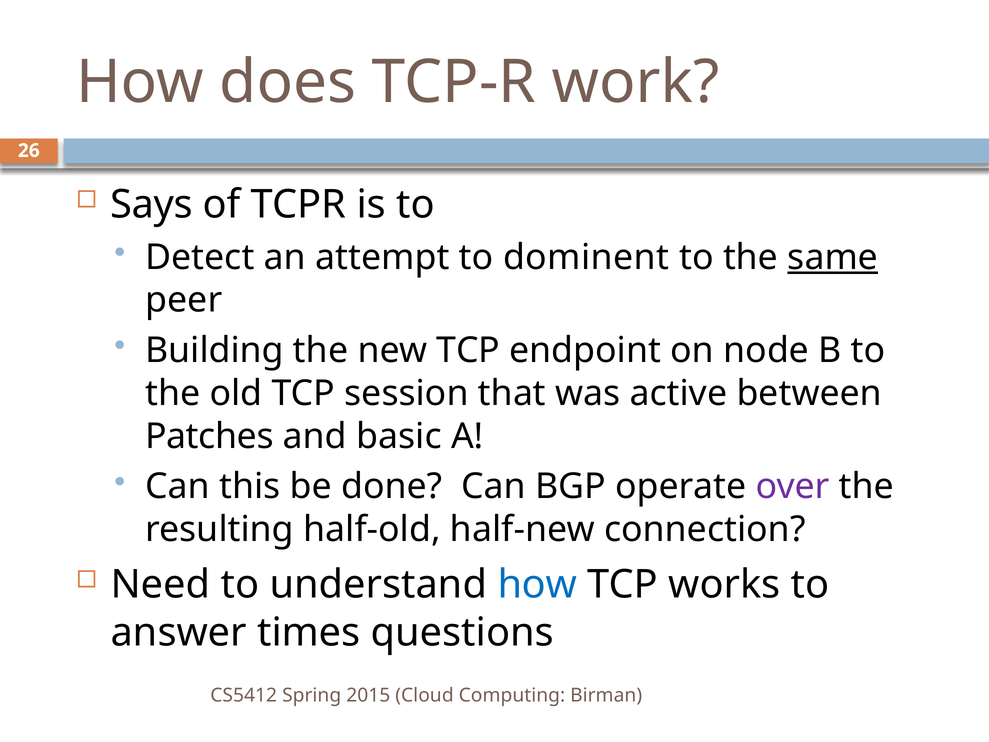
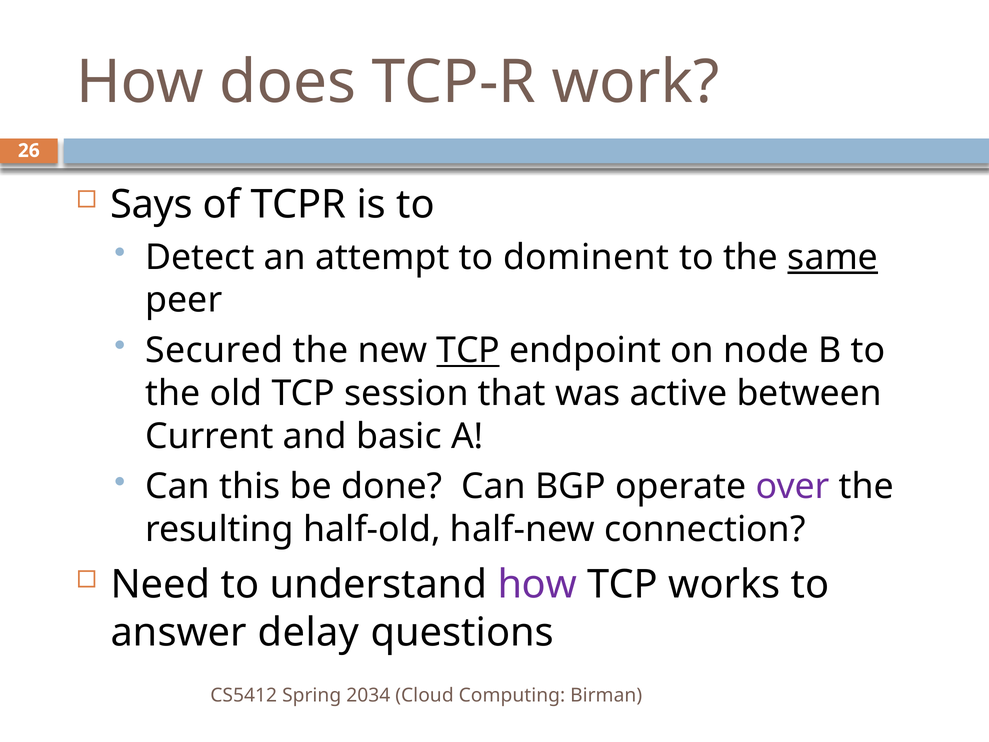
Building: Building -> Secured (214, 350)
TCP underline: none -> present (468, 350)
Patches: Patches -> Current (209, 436)
how colour: blue -> purple (537, 585)
times: times -> delay (309, 632)
2015: 2015 -> 2034 (368, 695)
